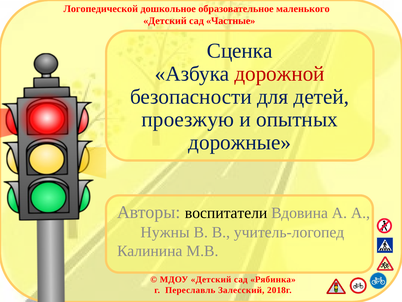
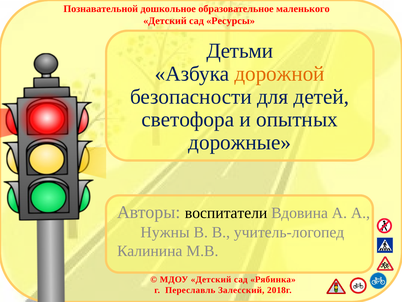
Логопедической: Логопедической -> Познавательной (101, 9)
Частные: Частные -> Ресурсы (231, 21)
Сценка: Сценка -> Детьми (240, 51)
дорожной colour: red -> orange (280, 74)
проезжую: проезжую -> светофора (188, 119)
